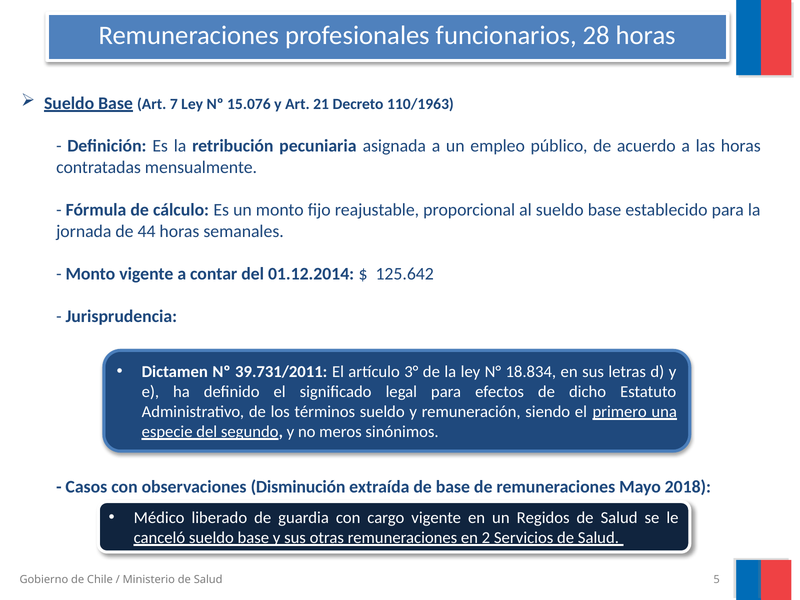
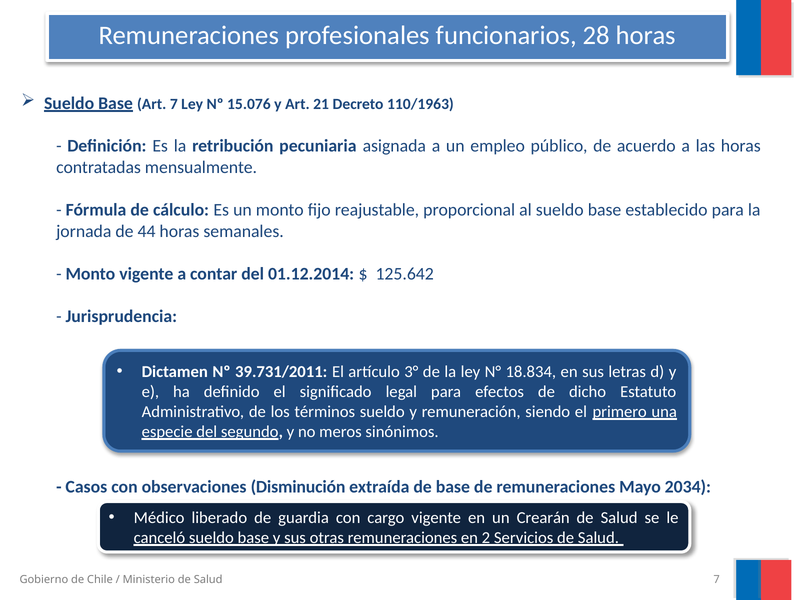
2018: 2018 -> 2034 (688, 487)
Regidos: Regidos -> Crearán (543, 518)
Salud 5: 5 -> 7 (717, 579)
